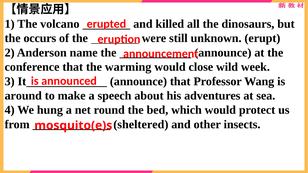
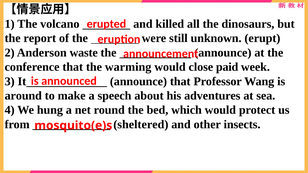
occurs: occurs -> report (40, 38)
name: name -> waste (84, 53)
wild: wild -> paid (227, 67)
